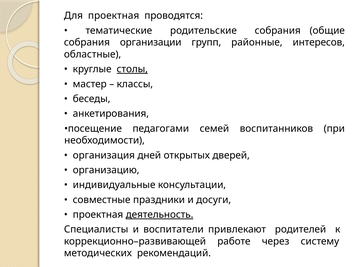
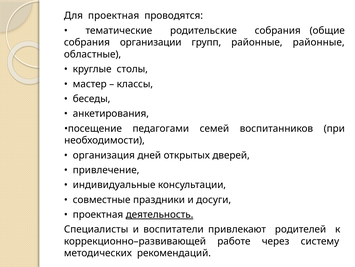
районные интересов: интересов -> районные (319, 42)
столы underline: present -> none (132, 69)
организацию: организацию -> привлечение (106, 170)
